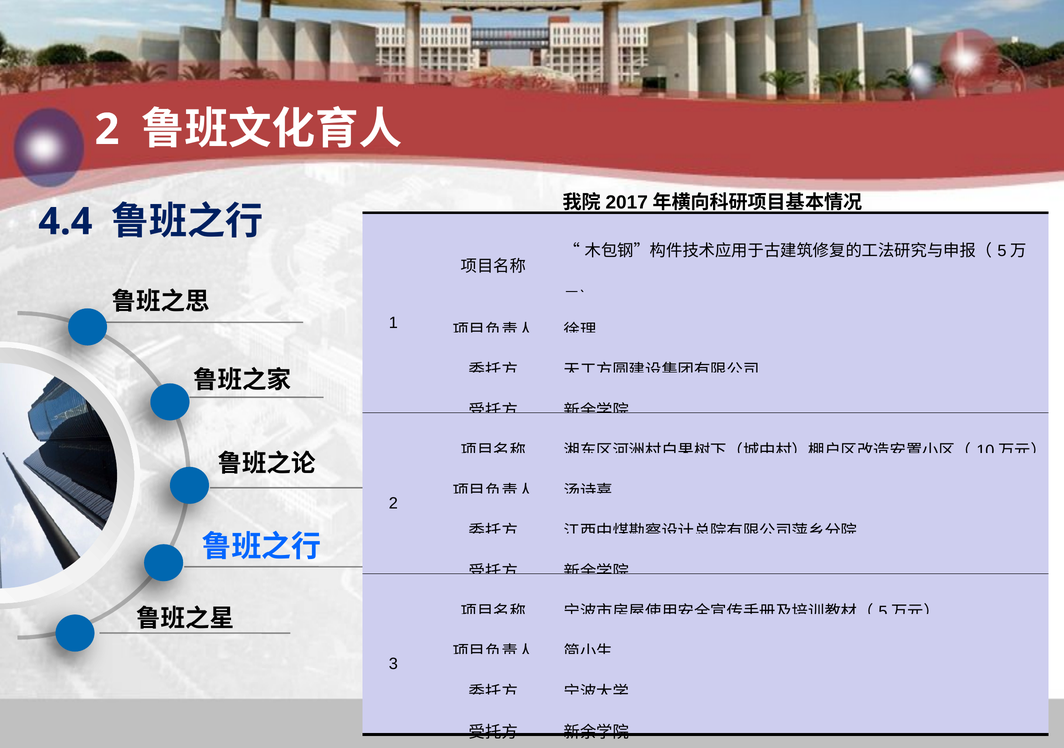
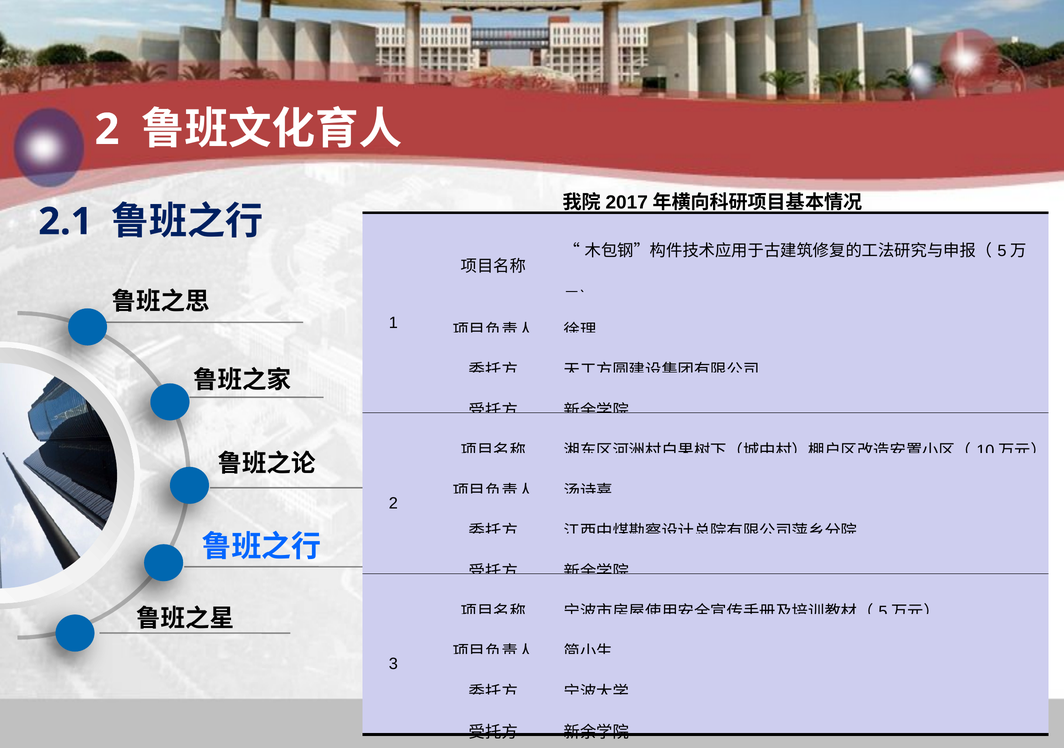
4.4: 4.4 -> 2.1 (65, 222)
